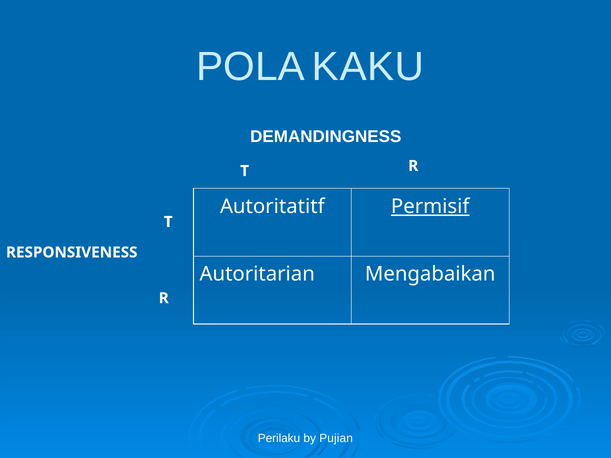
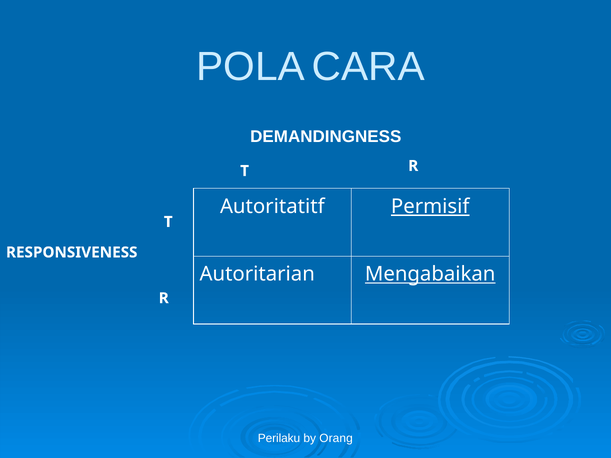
KAKU: KAKU -> CARA (368, 67)
Mengabaikan underline: none -> present (430, 274)
Pujian: Pujian -> Orang (336, 439)
